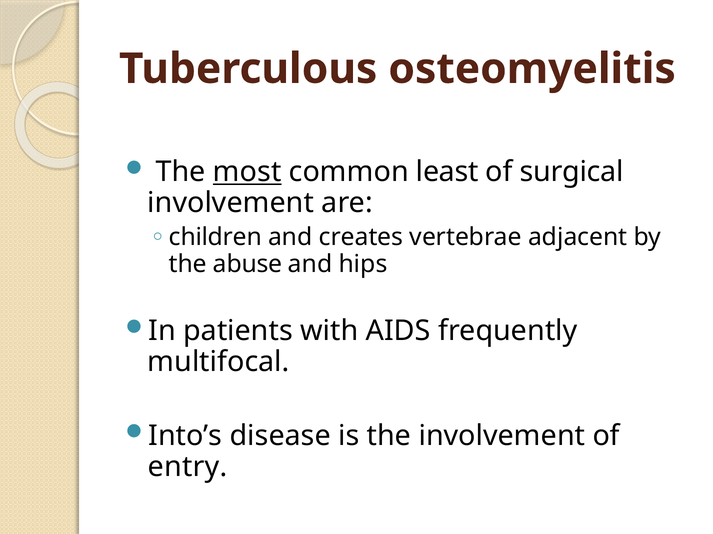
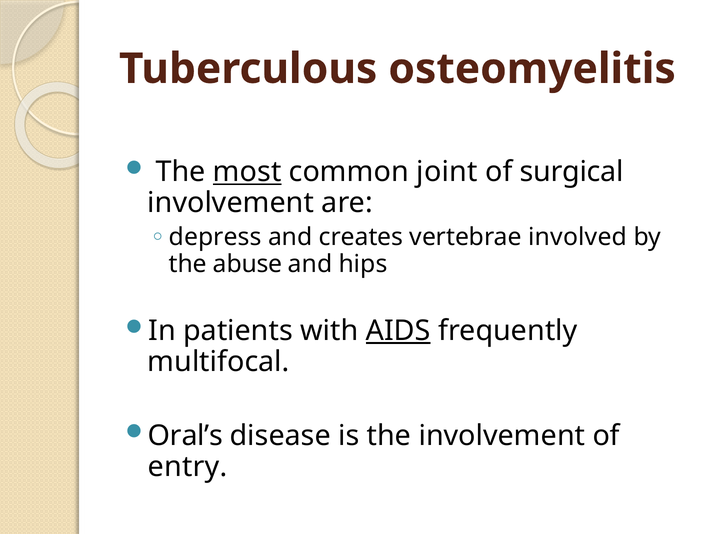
least: least -> joint (447, 172)
children: children -> depress (215, 238)
adjacent: adjacent -> involved (578, 238)
AIDS underline: none -> present (398, 331)
Into’s: Into’s -> Oral’s (185, 436)
